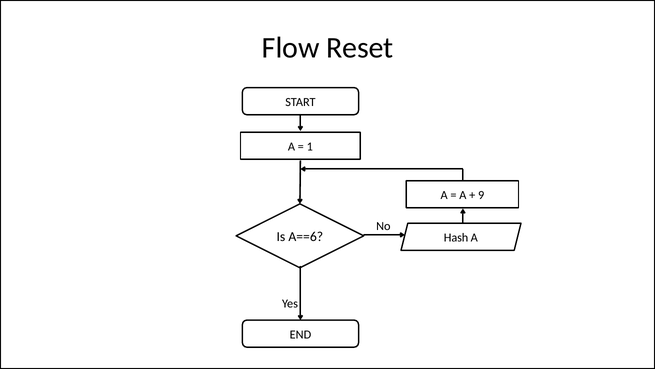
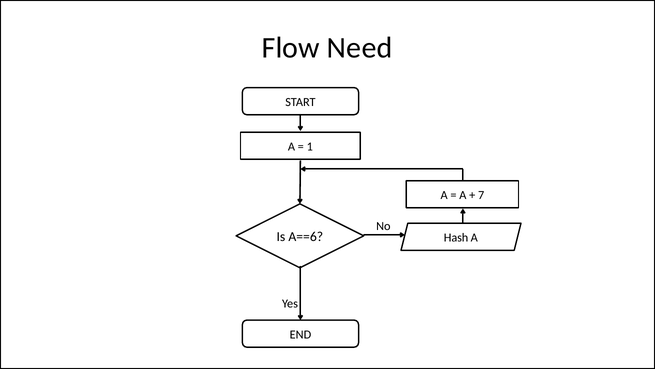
Reset: Reset -> Need (360, 48)
9: 9 -> 7 (481, 195)
